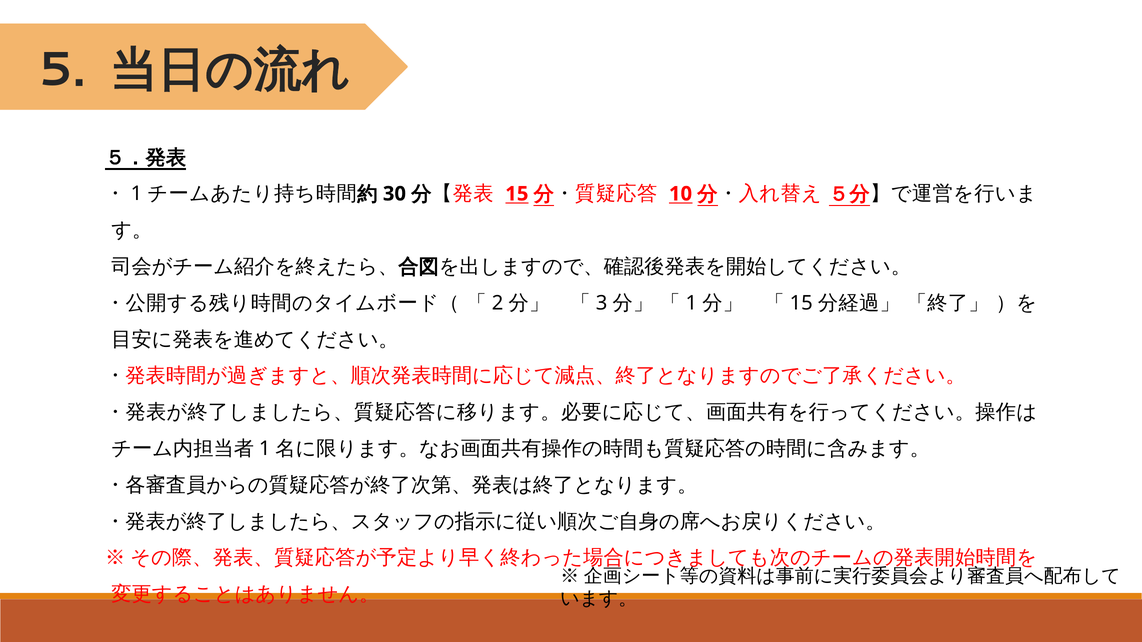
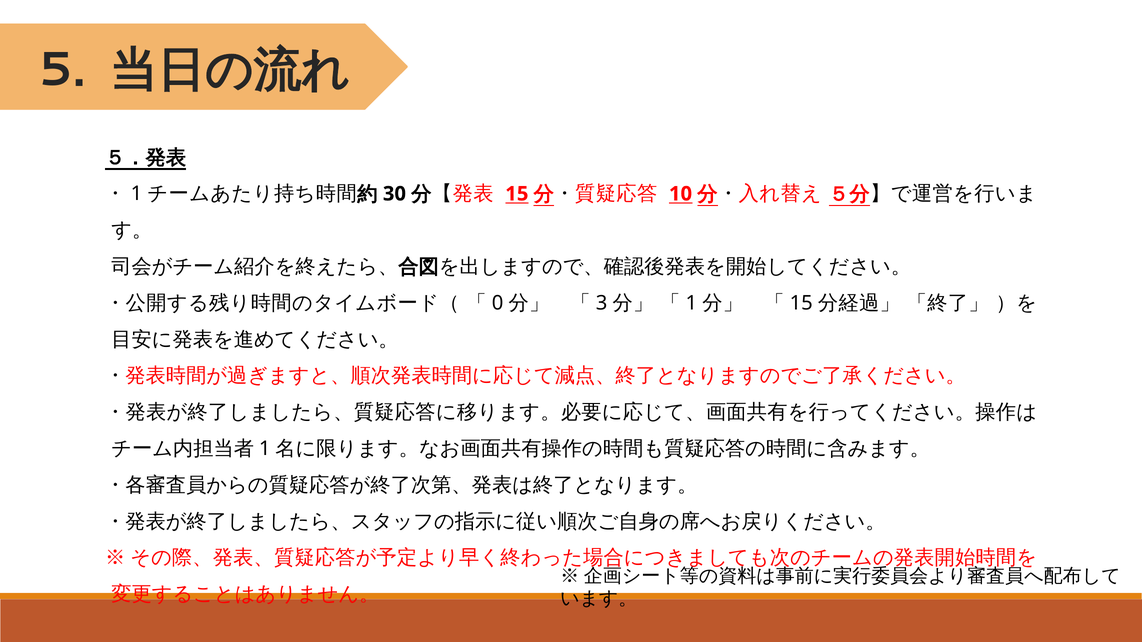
2: 2 -> 0 (498, 303)
